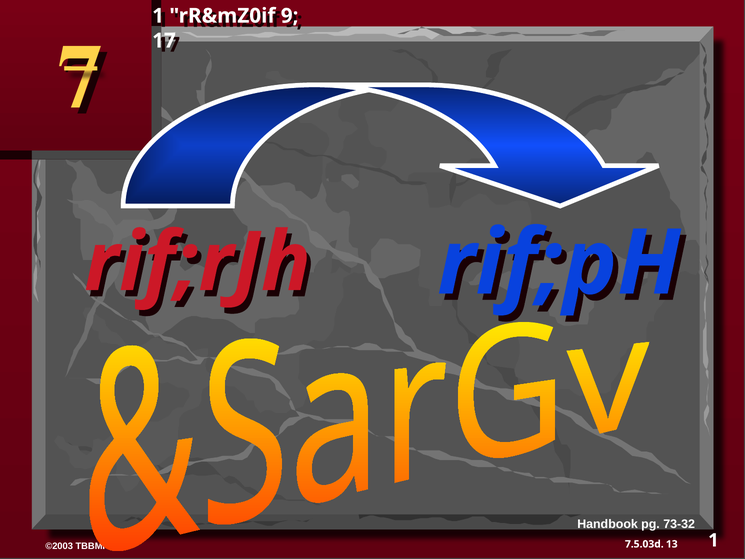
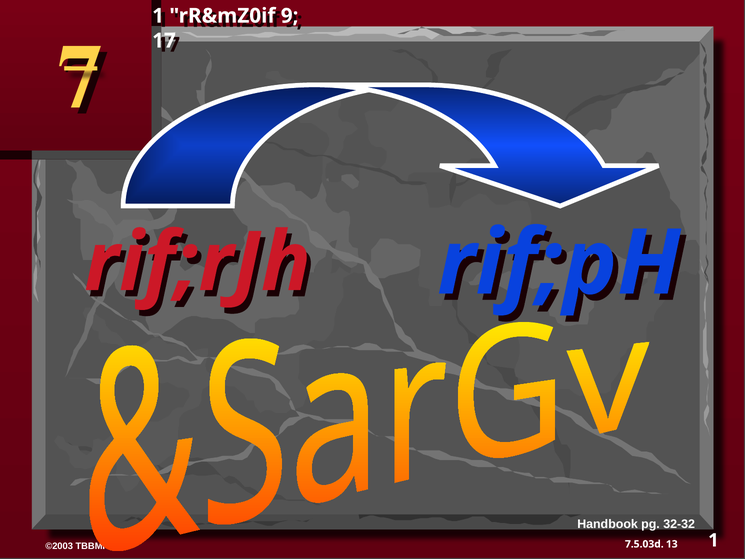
73-32: 73-32 -> 32-32 (679, 524)
